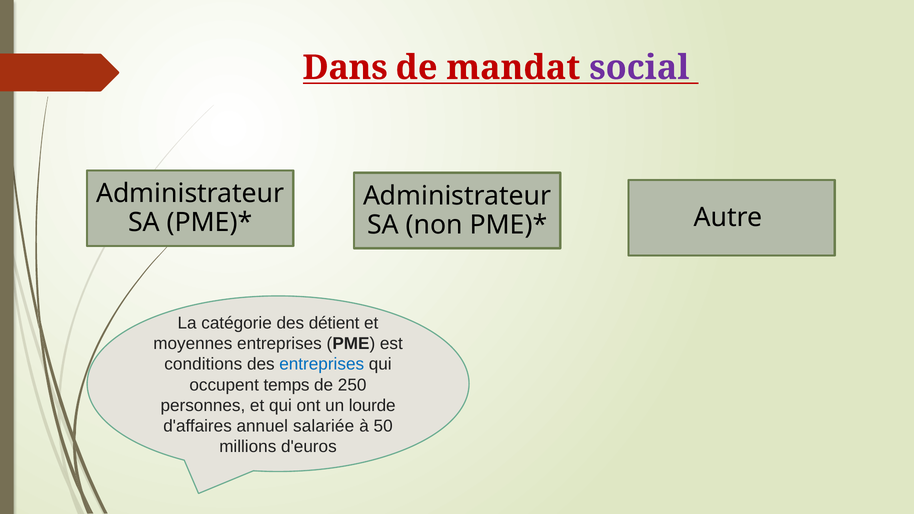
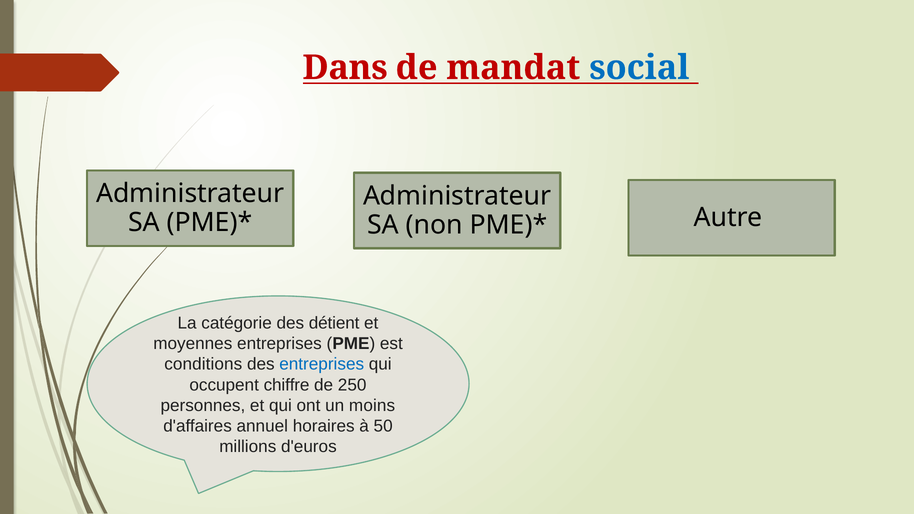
social colour: purple -> blue (639, 68)
temps: temps -> chiffre (287, 385)
lourde: lourde -> moins (372, 406)
salariée: salariée -> horaires (324, 426)
